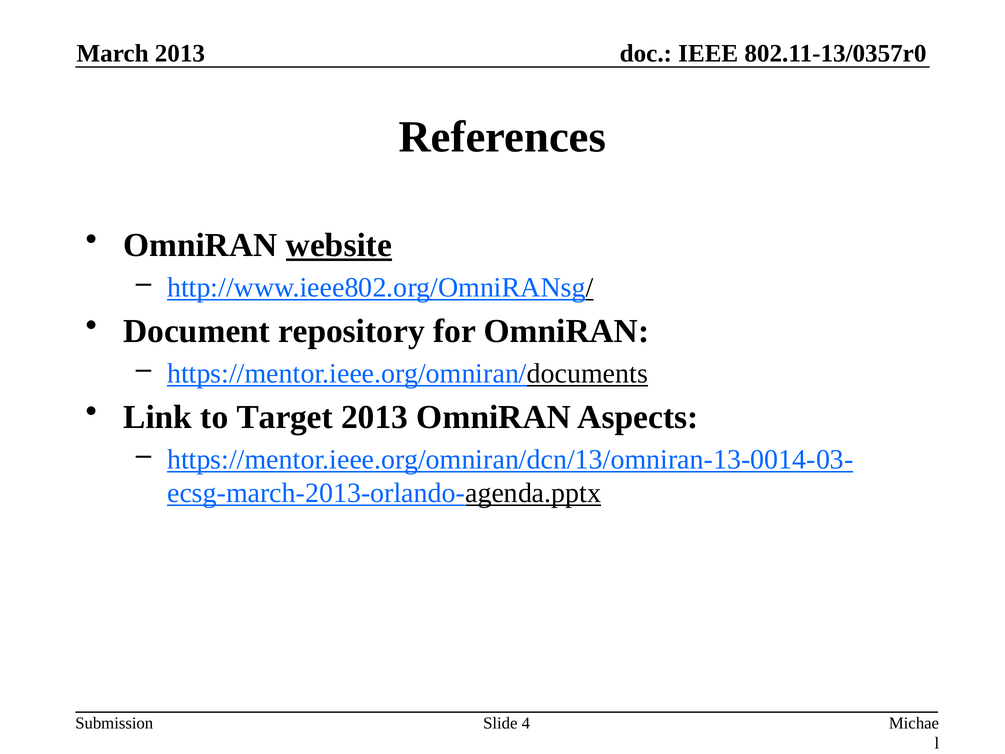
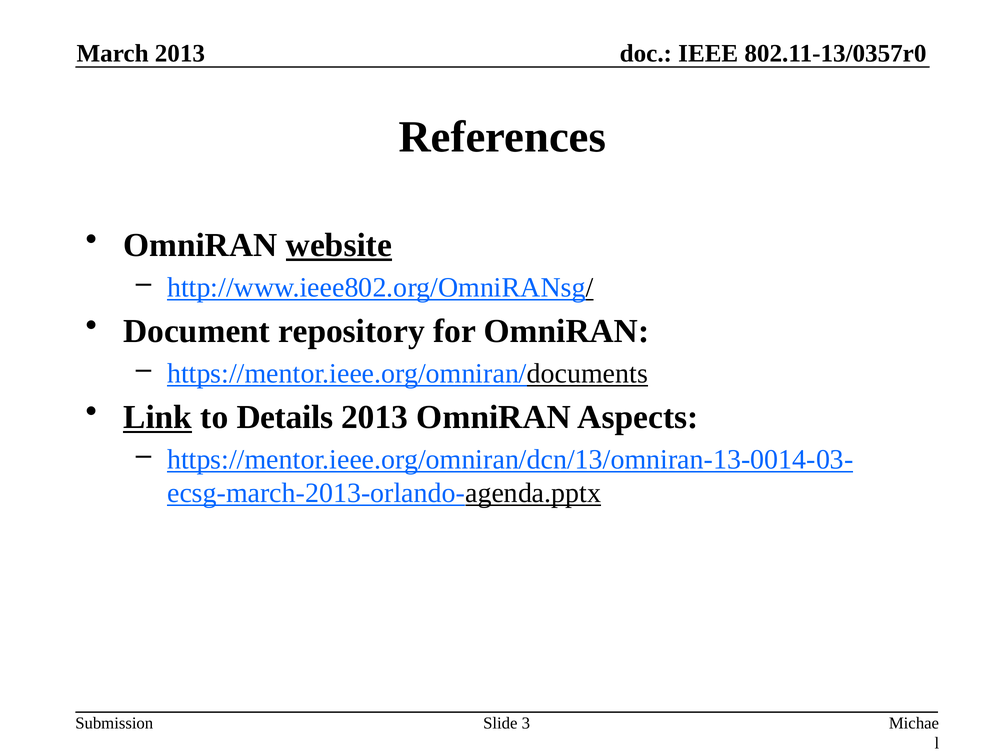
Link underline: none -> present (158, 417)
Target: Target -> Details (285, 417)
4: 4 -> 3 (526, 723)
